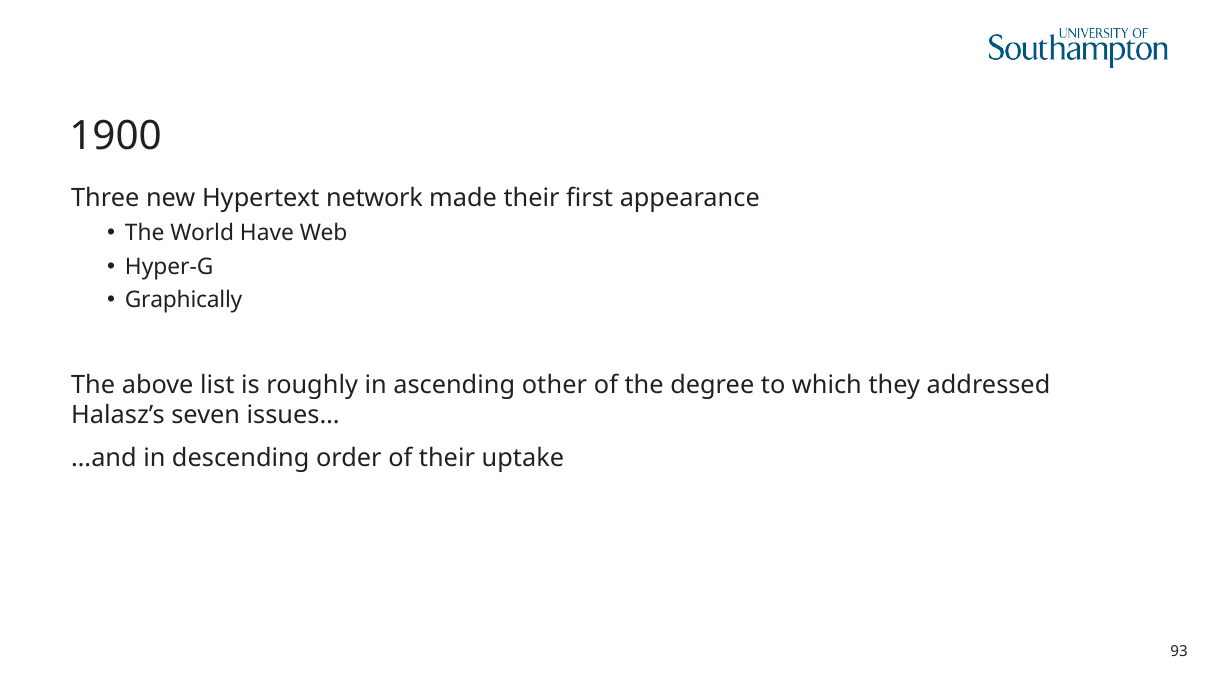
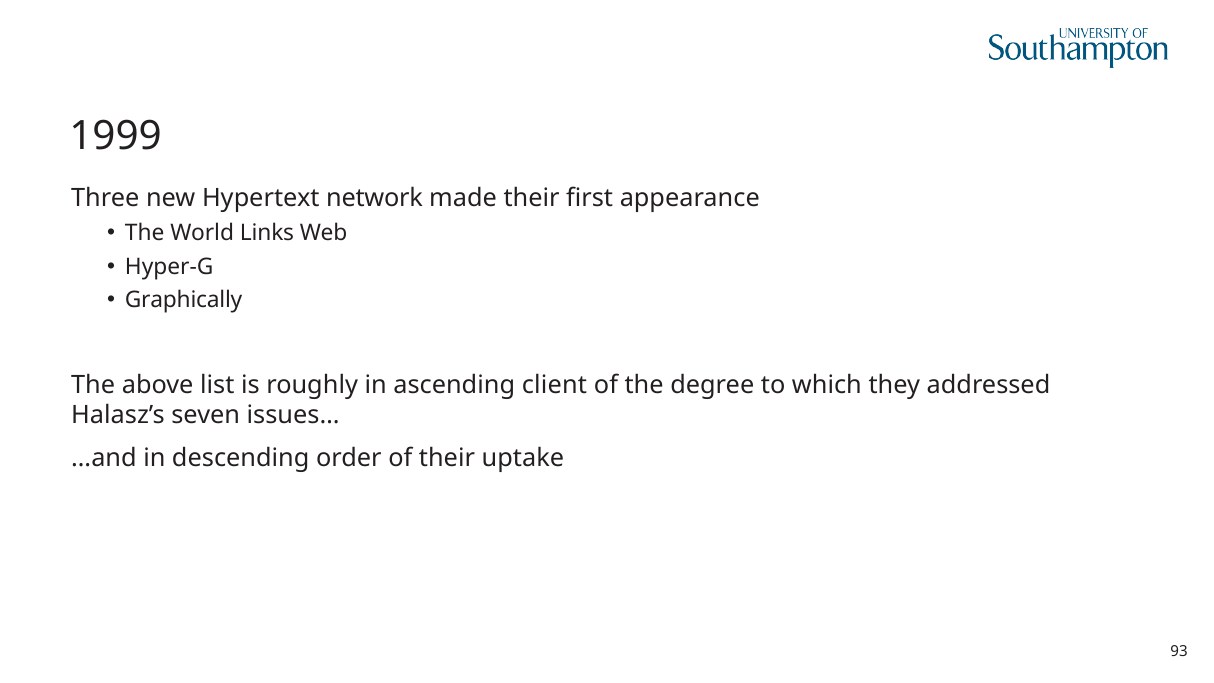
1900: 1900 -> 1999 (116, 136)
Have: Have -> Links (267, 233)
other: other -> client (554, 385)
